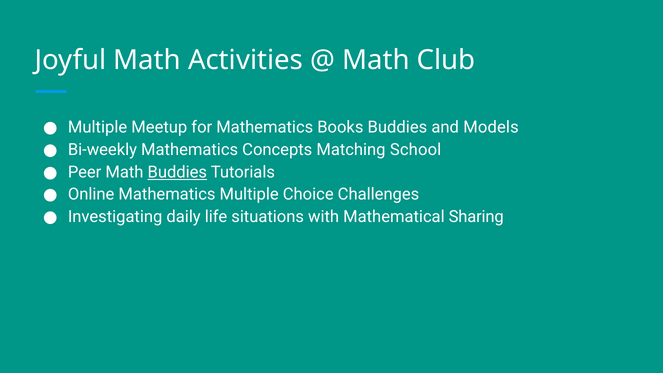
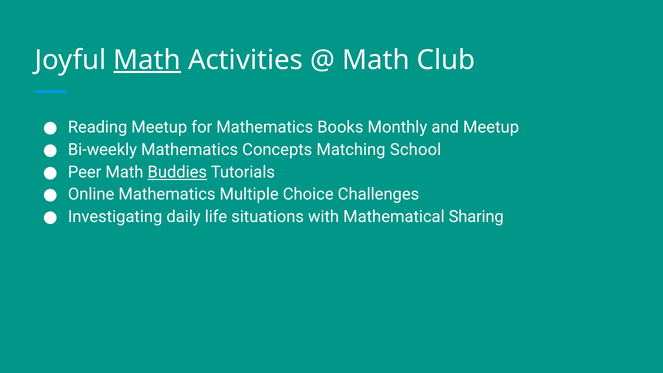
Math underline: none -> present (147, 60)
Multiple: Multiple -> Reading (98, 127)
Books Buddies: Buddies -> Monthly (397, 127)
and Models: Models -> Meetup (491, 127)
